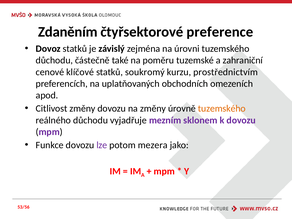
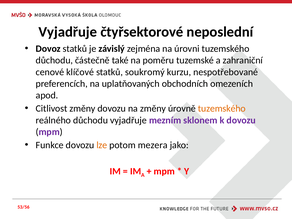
Zdaněním: Zdaněním -> Vyjadřuje (68, 32)
preference: preference -> neposlední (220, 32)
prostřednictvím: prostřednictvím -> nespotřebované (226, 72)
lze colour: purple -> orange (102, 145)
